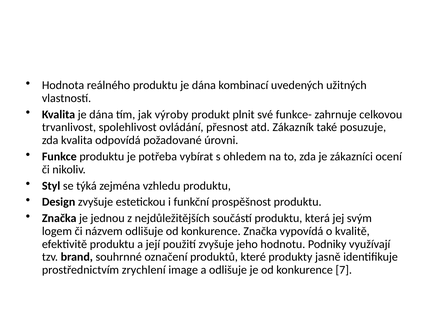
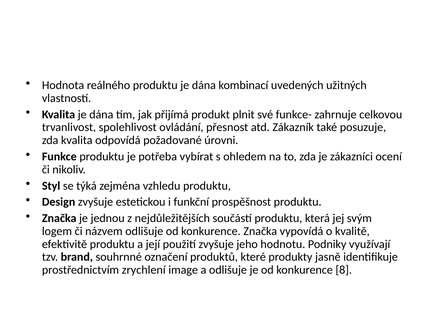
výroby: výroby -> přijímá (172, 115)
7: 7 -> 8 (344, 270)
